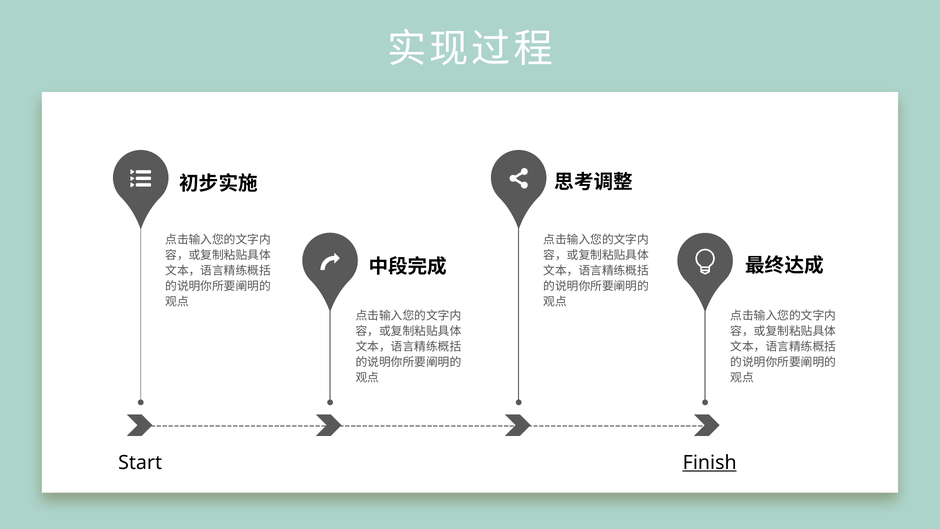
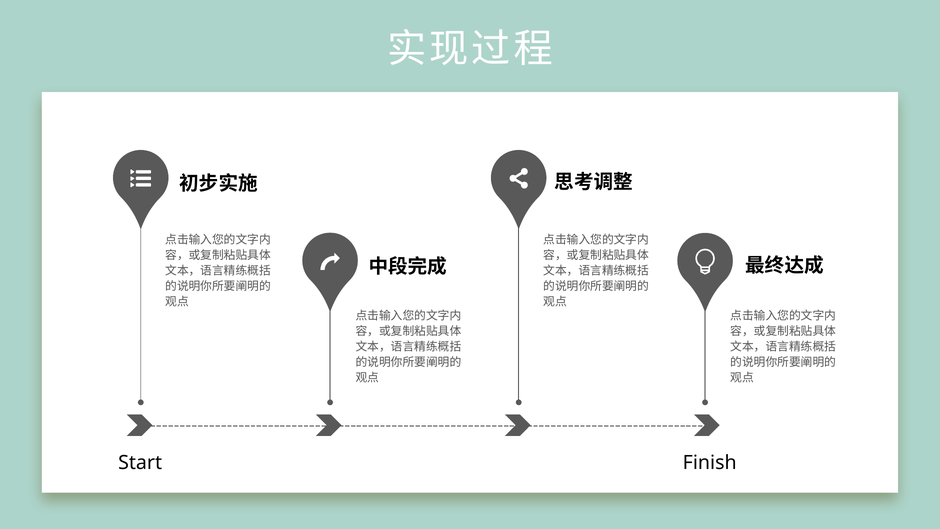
Finish underline: present -> none (710, 462)
